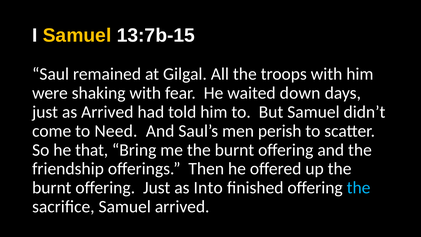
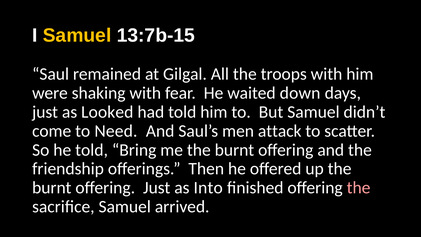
as Arrived: Arrived -> Looked (107, 112)
perish: perish -> attack (280, 131)
he that: that -> told (92, 150)
the colour: light blue -> pink (359, 188)
